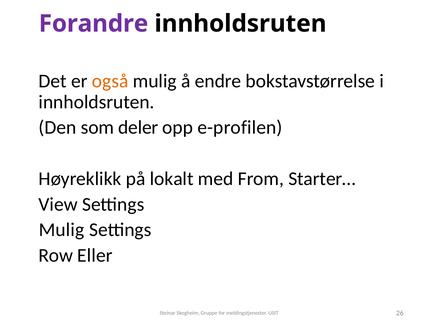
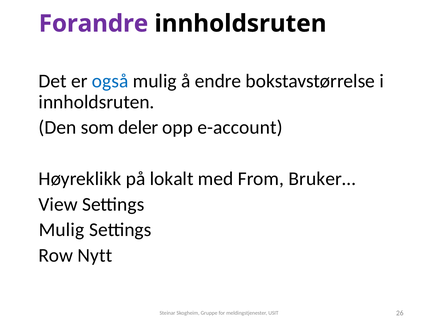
også colour: orange -> blue (110, 81)
e-profilen: e-profilen -> e-account (240, 128)
Starter…: Starter… -> Bruker… (322, 179)
Eller: Eller -> Nytt (95, 256)
